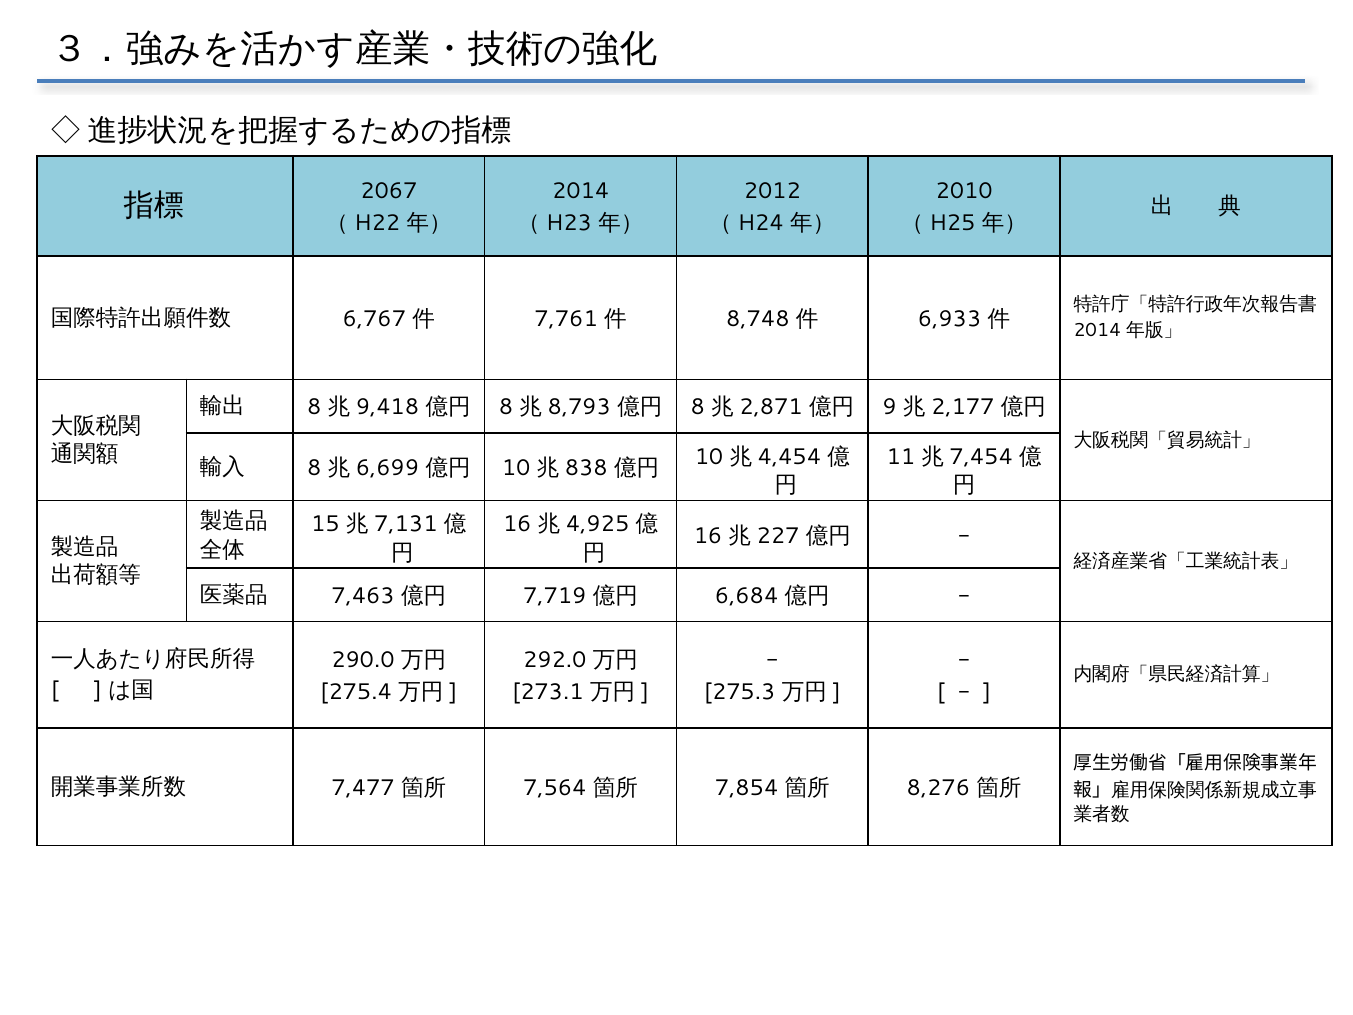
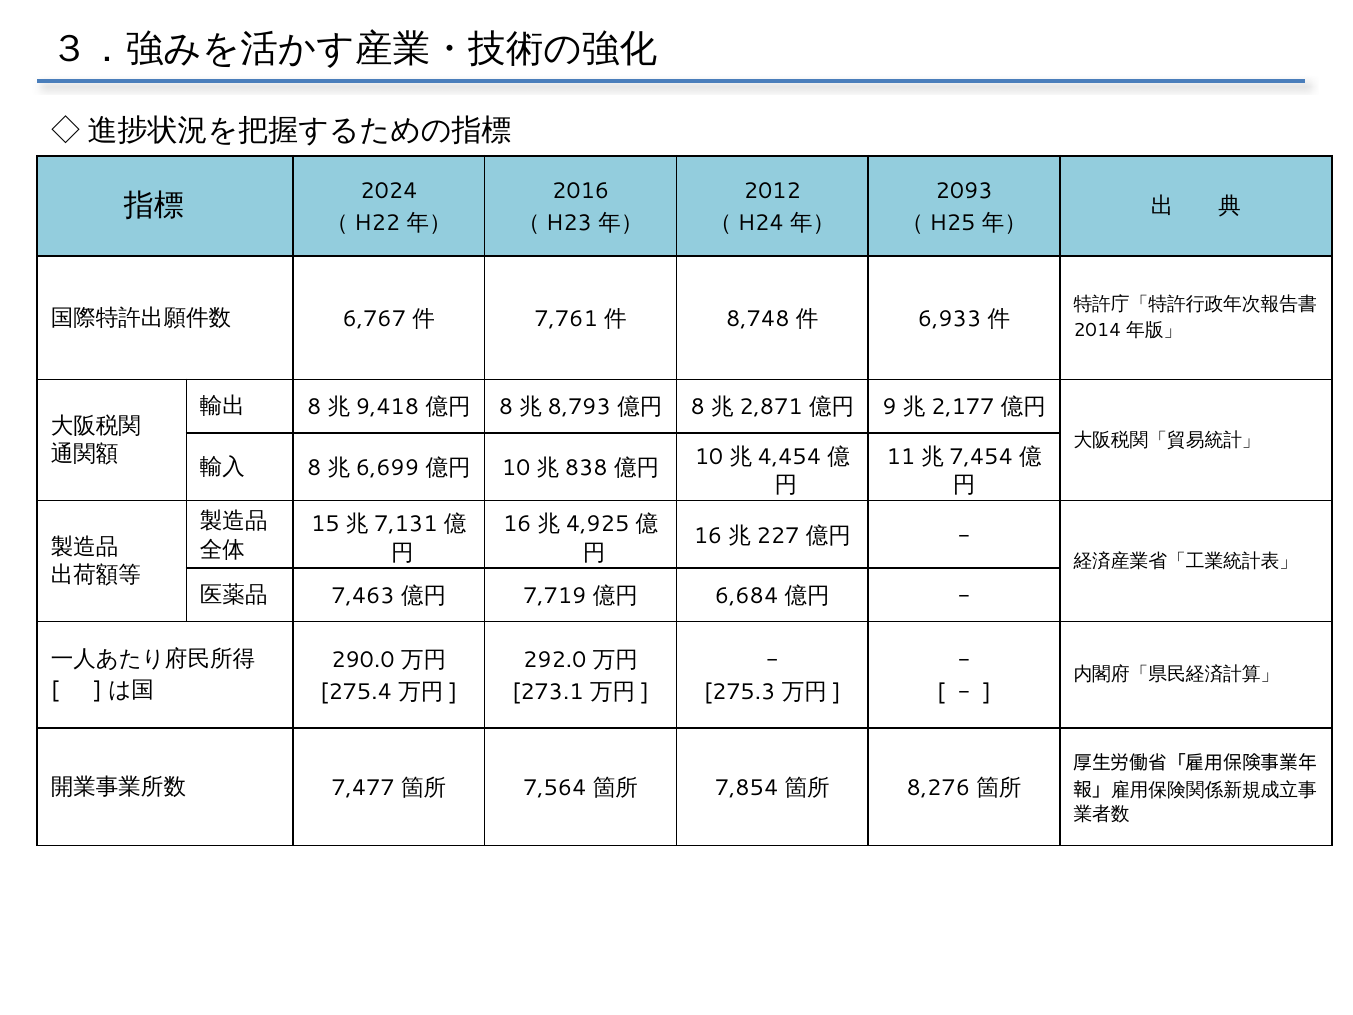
2067: 2067 -> 2024 (389, 191)
2014: 2014 -> 2016 (581, 191)
2010: 2010 -> 2093 (964, 191)
